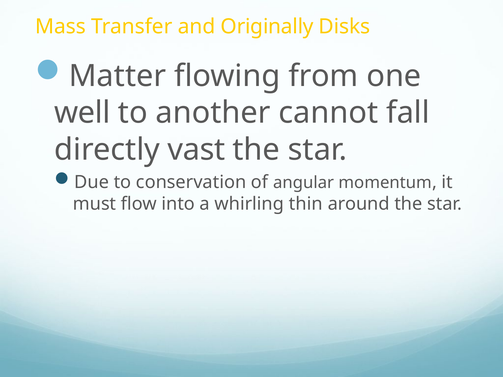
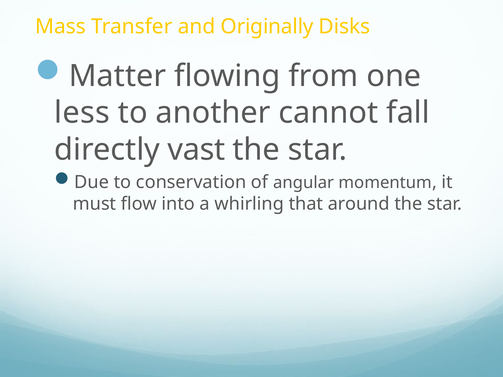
well: well -> less (82, 113)
thin: thin -> that (306, 204)
